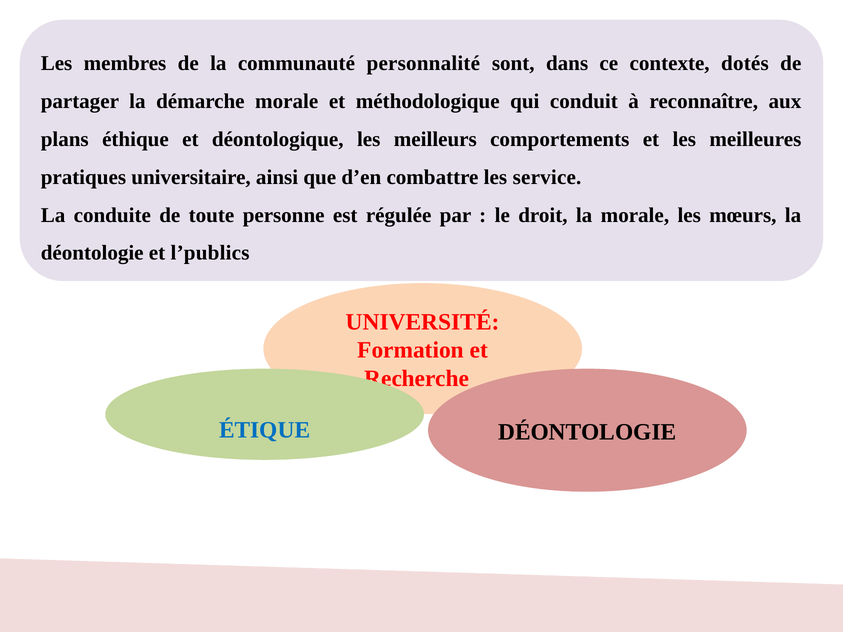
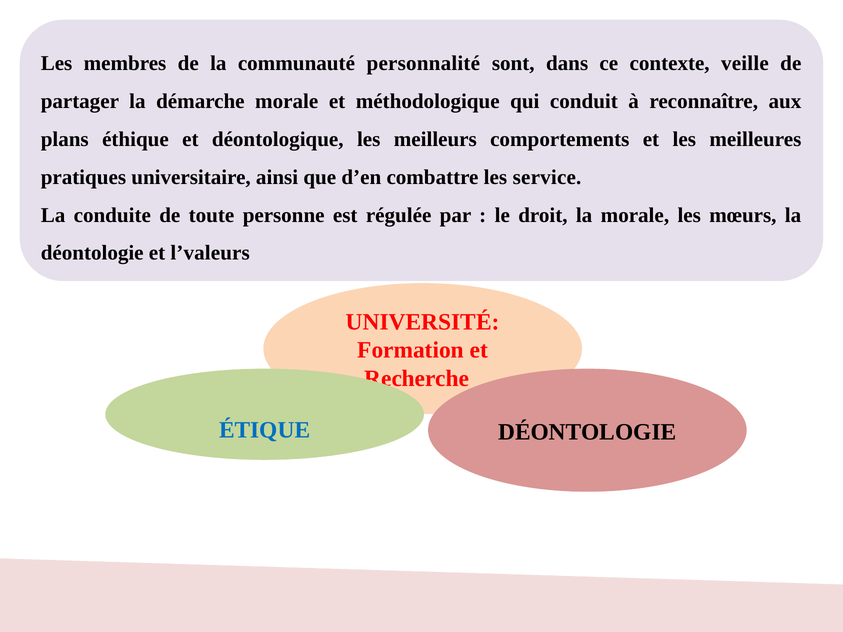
dotés: dotés -> veille (745, 63)
l’publics: l’publics -> l’valeurs (210, 253)
